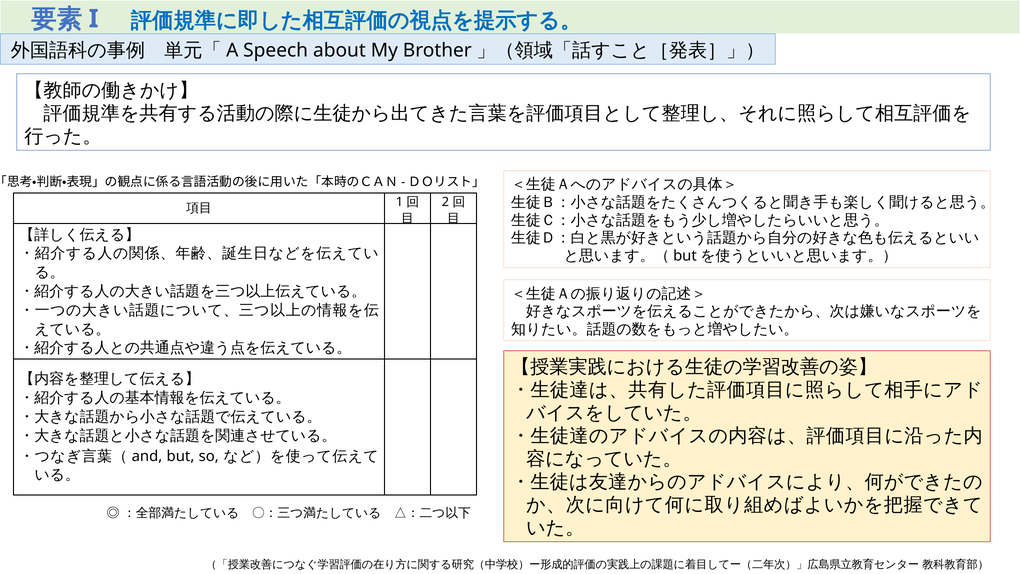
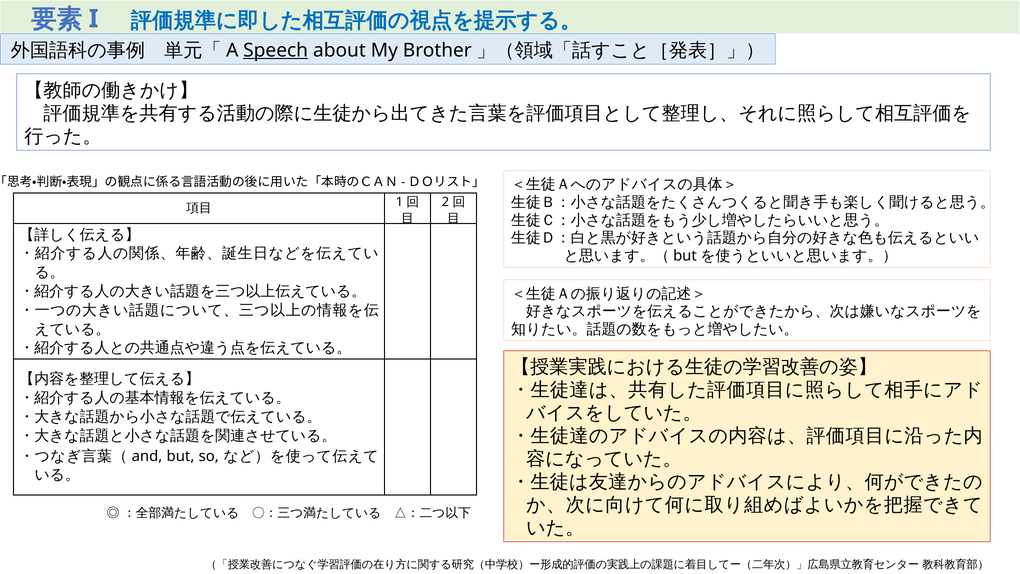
Speech underline: none -> present (276, 50)
